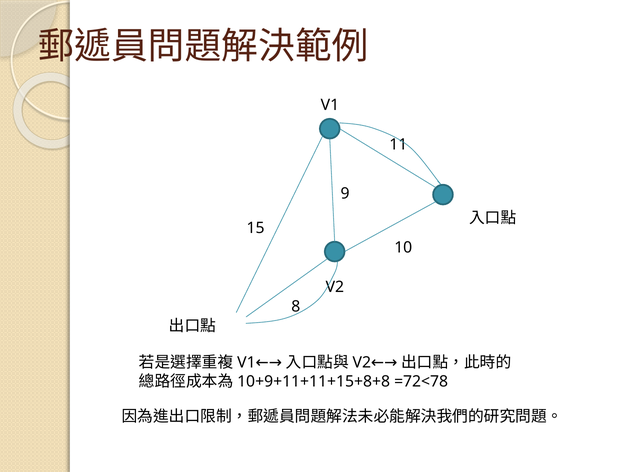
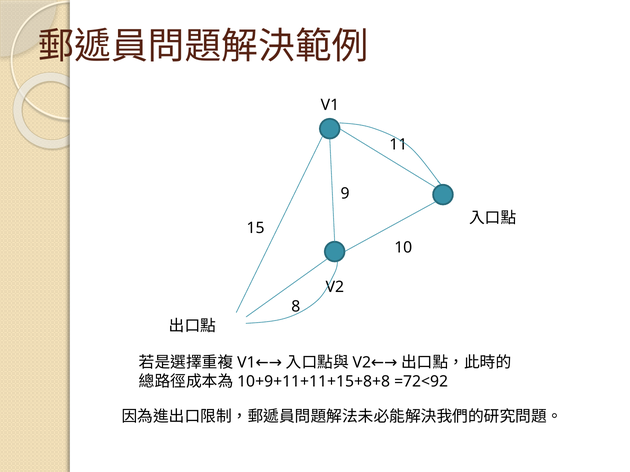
=72<78: =72<78 -> =72<92 (421, 382)
